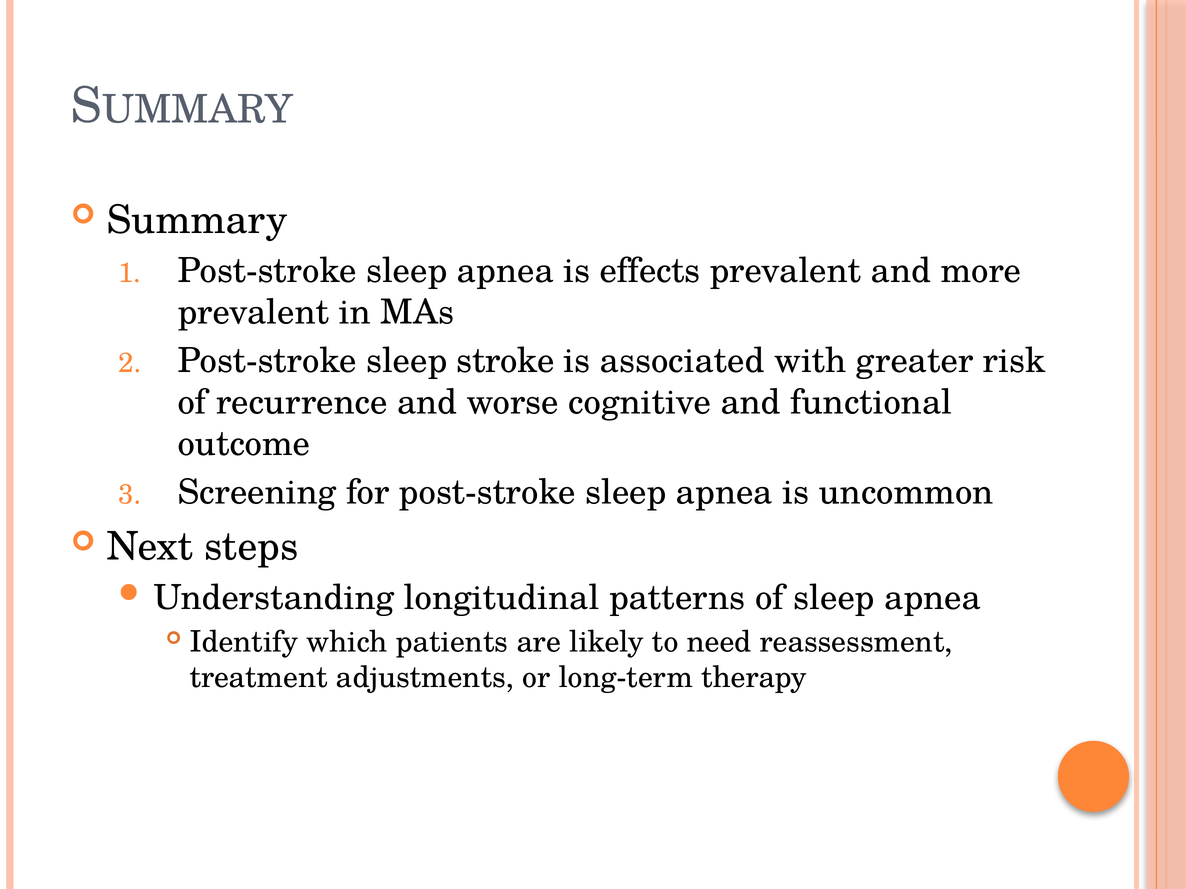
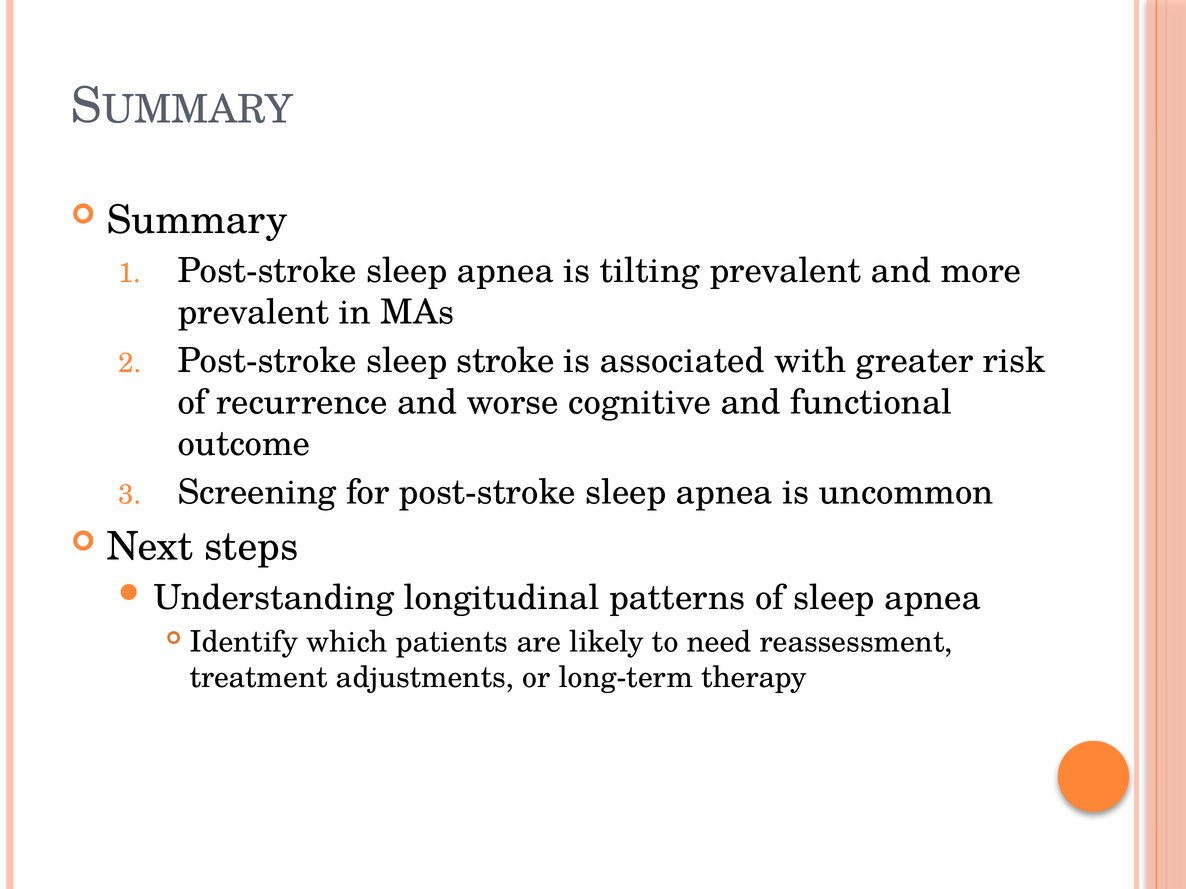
effects: effects -> tilting (650, 271)
